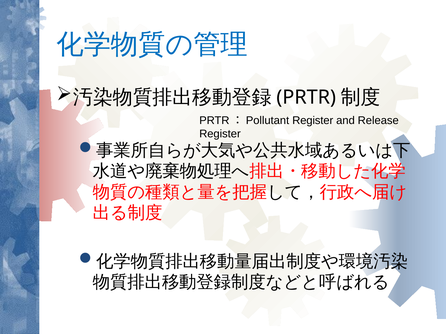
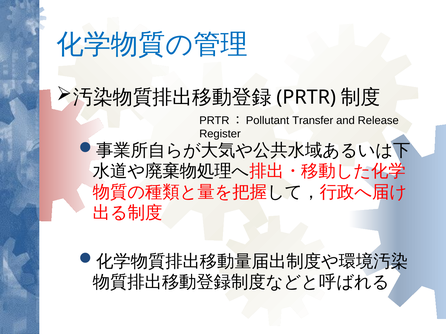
PRTR：Pollutant Register: Register -> Transfer (313, 121)
